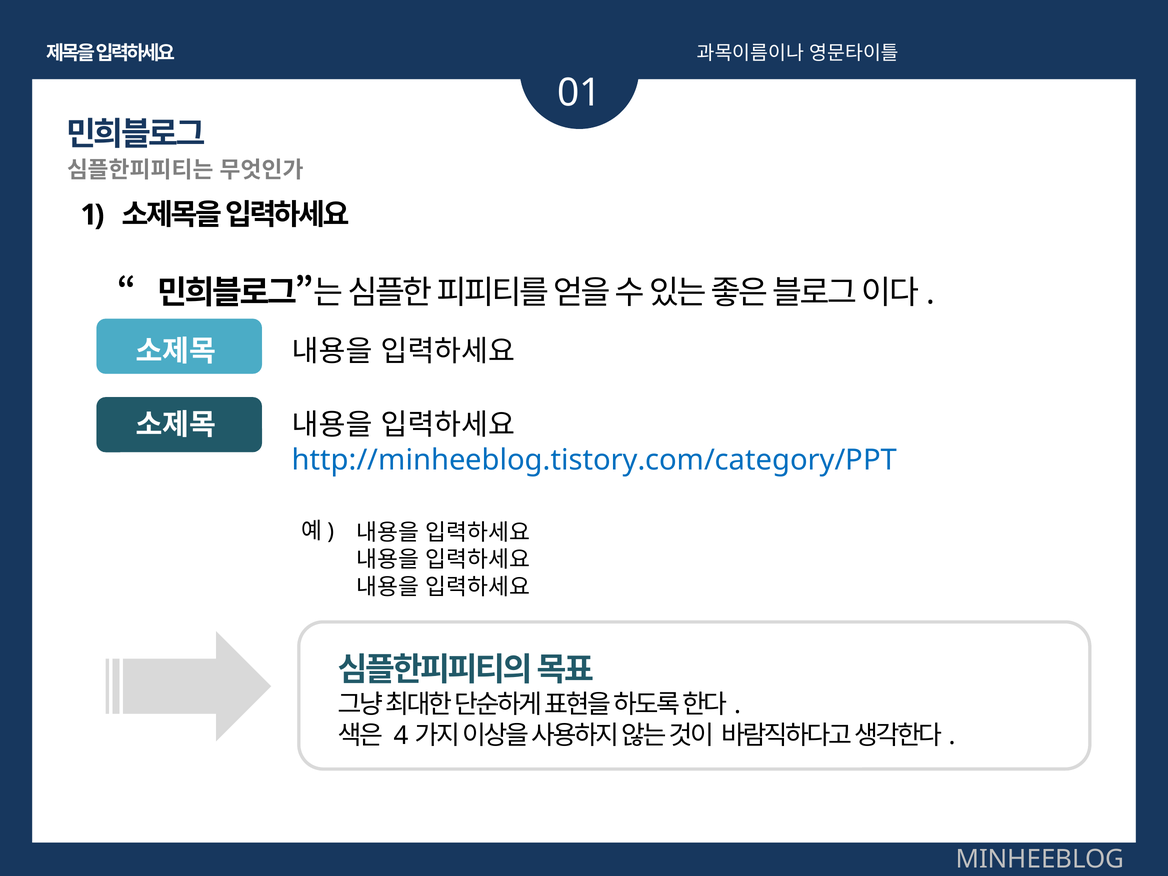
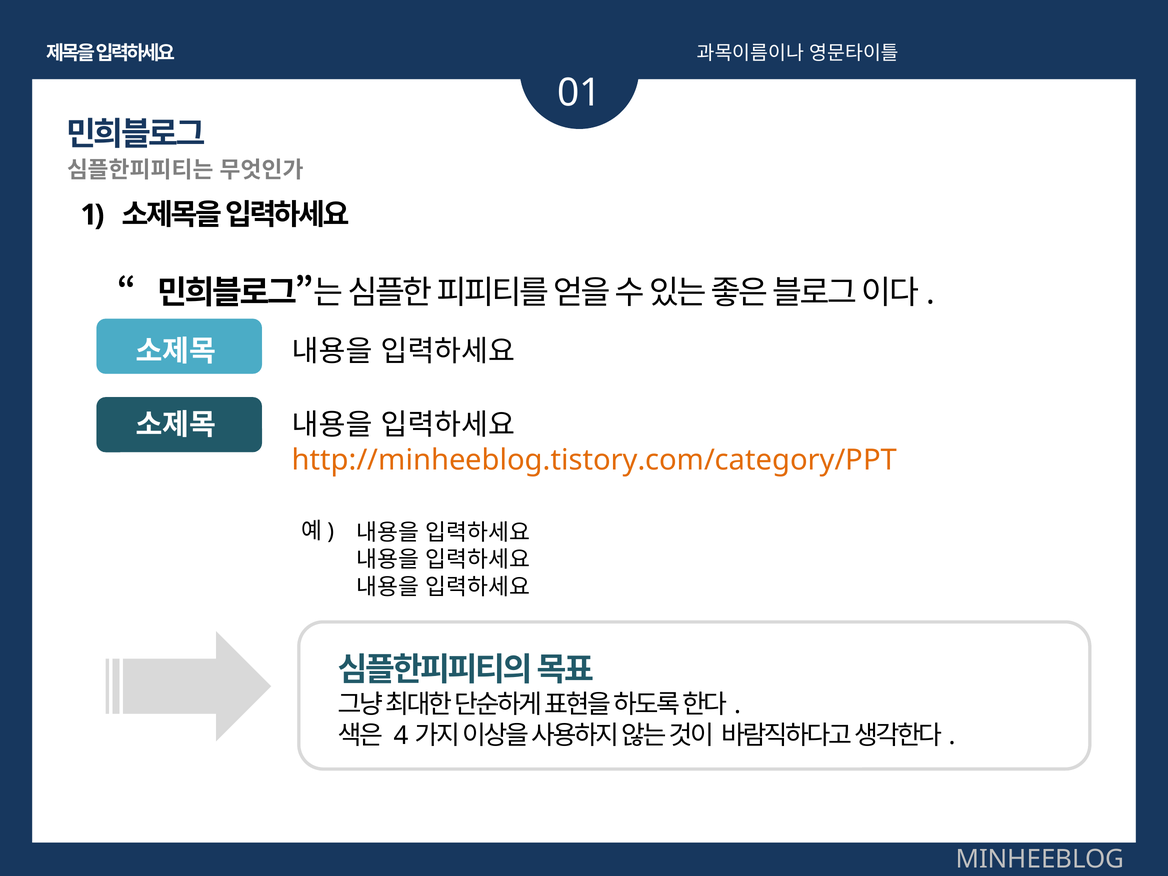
http://minheeblog.tistory.com/category/PPT colour: blue -> orange (594, 460)
